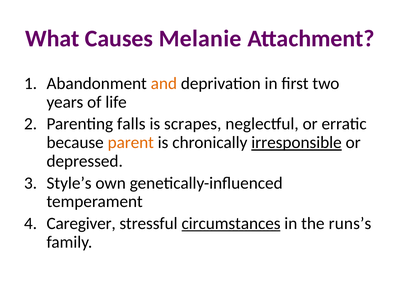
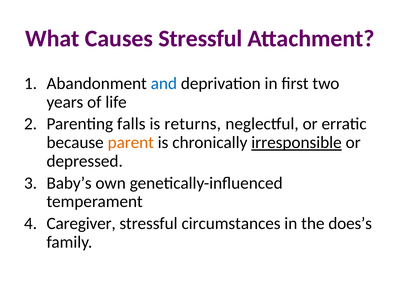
Causes Melanie: Melanie -> Stressful (200, 39)
and colour: orange -> blue (164, 84)
scrapes: scrapes -> returns (193, 124)
Style’s: Style’s -> Baby’s (69, 183)
circumstances underline: present -> none (231, 223)
runs’s: runs’s -> does’s (350, 223)
